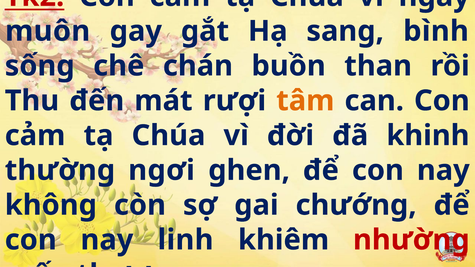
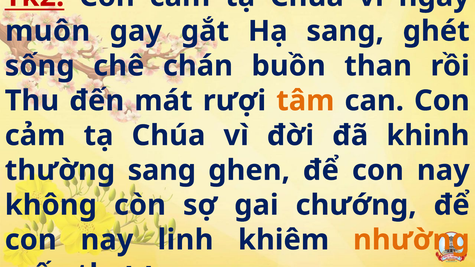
bình: bình -> ghét (436, 31)
thường ngơi: ngơi -> sang (162, 170)
nhường colour: red -> orange (411, 240)
